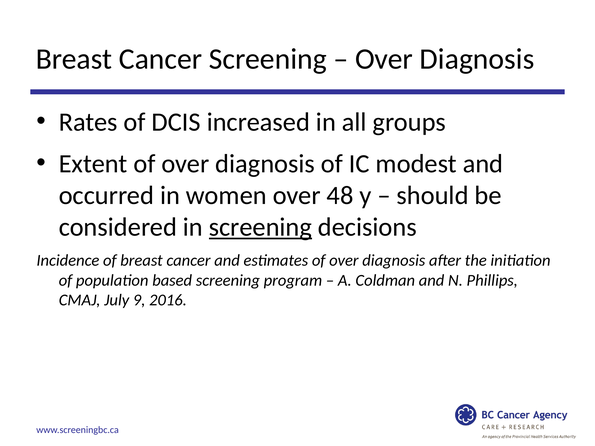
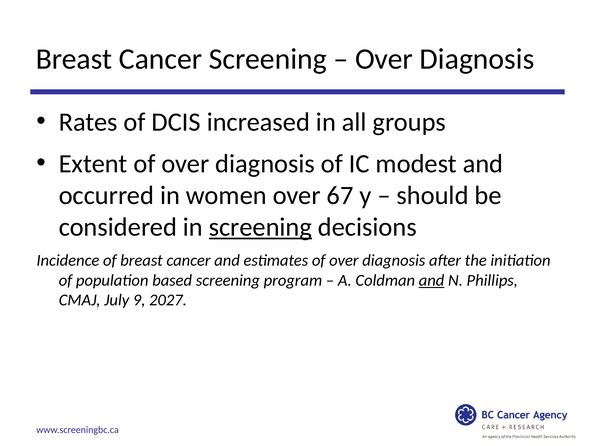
48: 48 -> 67 (340, 195)
and underline: none -> present (432, 280)
2016: 2016 -> 2027 (168, 300)
